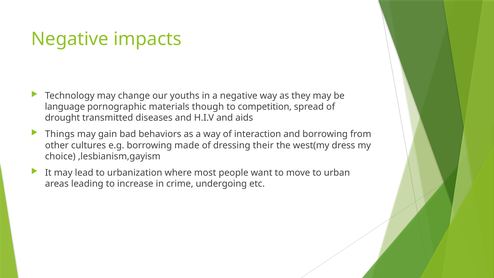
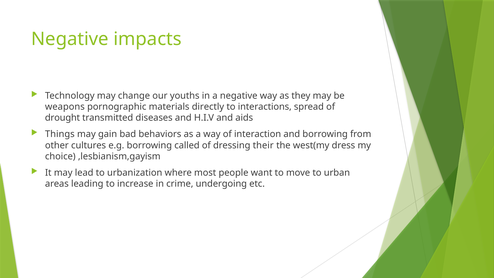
language: language -> weapons (65, 107)
though: though -> directly (208, 107)
competition: competition -> interactions (265, 107)
made: made -> called (187, 145)
